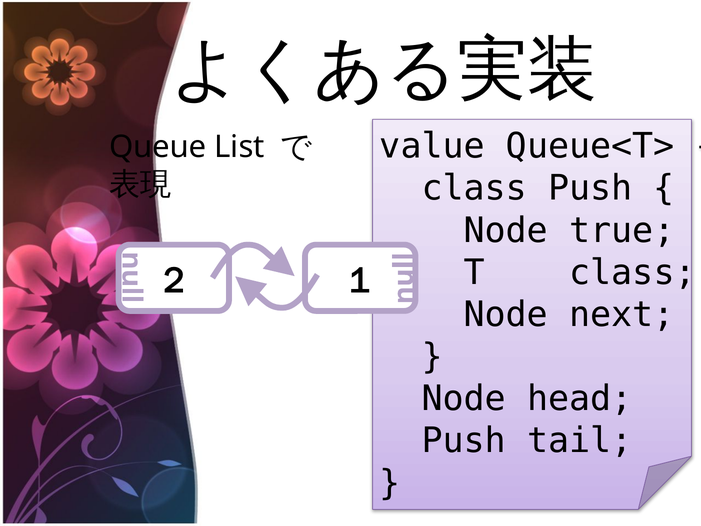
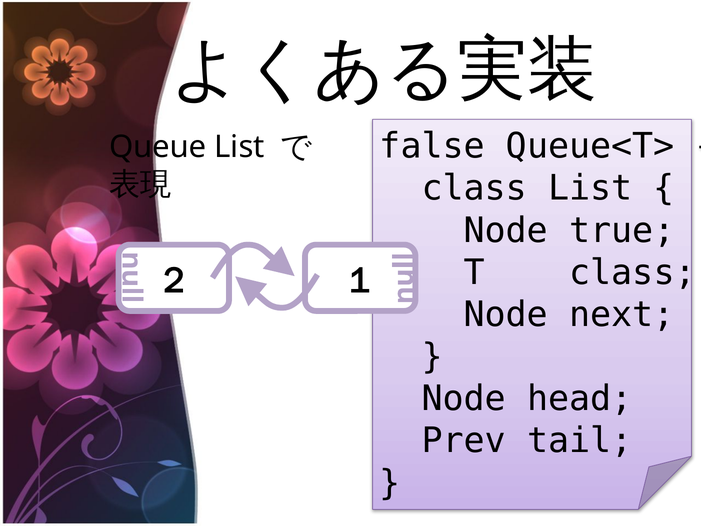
value: value -> false (432, 146)
class Push: Push -> List (590, 188)
Push: Push -> Prev (464, 441)
